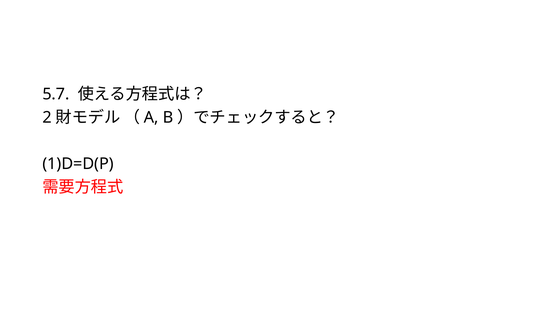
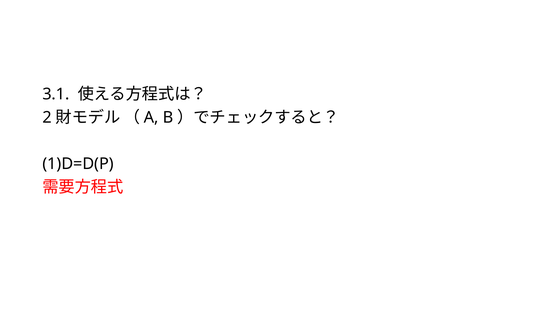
5.7: 5.7 -> 3.1 (56, 94)
